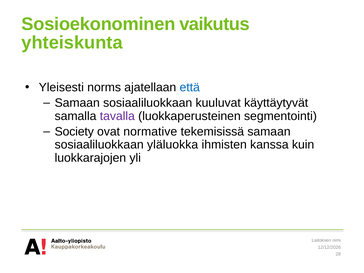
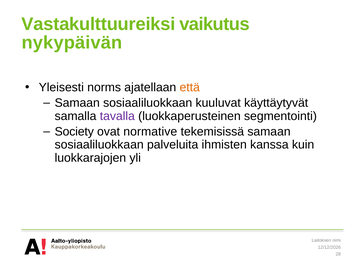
Sosioekonominen: Sosioekonominen -> Vastakulttuureiksi (98, 24)
yhteiskunta: yhteiskunta -> nykypäivän (72, 43)
että colour: blue -> orange (190, 87)
yläluokka: yläluokka -> palveluita (173, 145)
